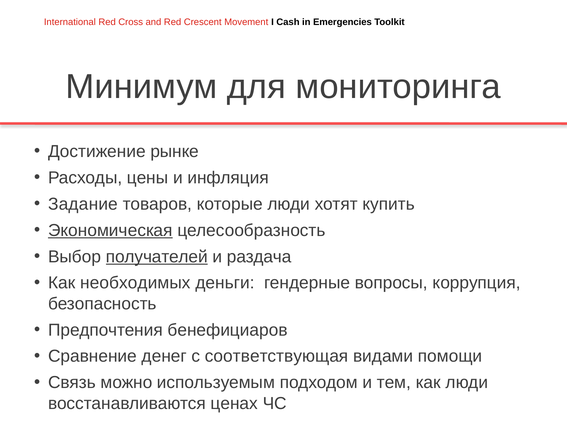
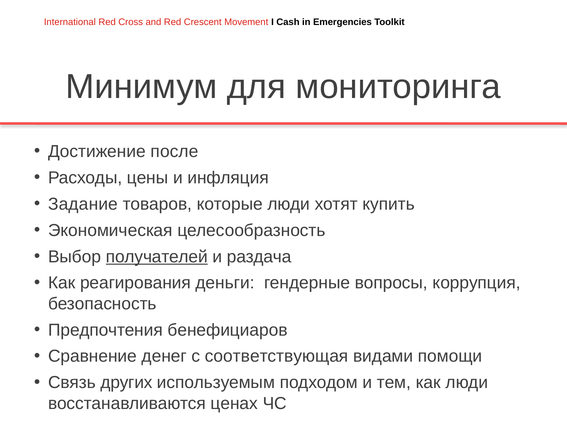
рынке: рынке -> после (174, 152)
Экономическая underline: present -> none (110, 231)
необходимых: необходимых -> реагирования (135, 283)
можно: можно -> других (126, 383)
